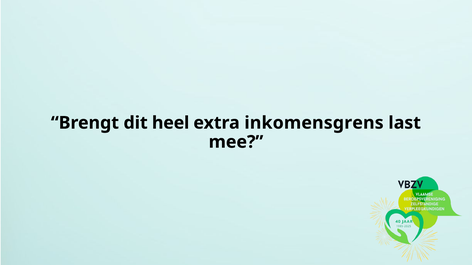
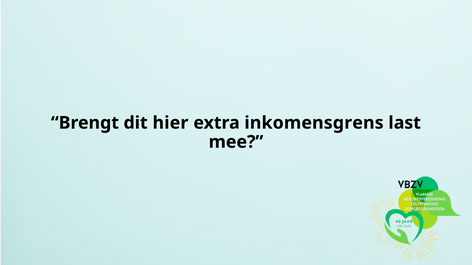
heel: heel -> hier (170, 123)
